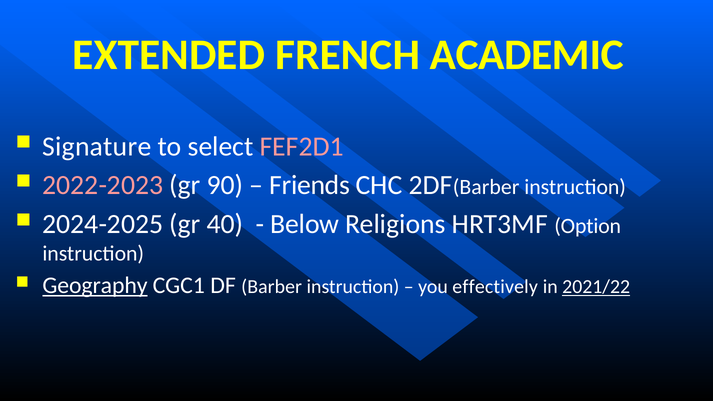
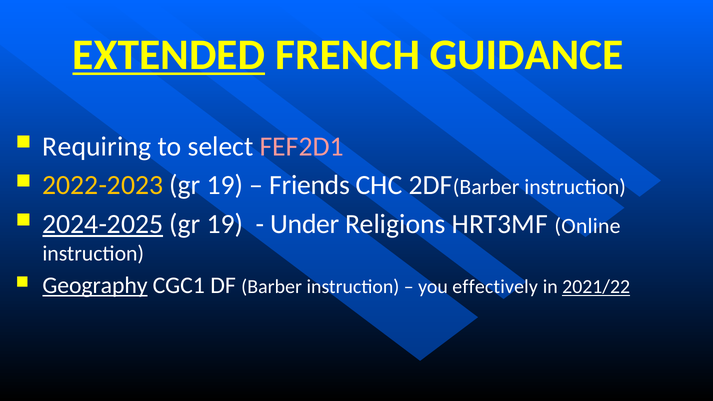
EXTENDED underline: none -> present (169, 55)
ACADEMIC: ACADEMIC -> GUIDANCE (527, 55)
Signature: Signature -> Requiring (97, 146)
2022-2023 colour: pink -> yellow (103, 185)
90: 90 -> 19 (225, 185)
2024-2025 underline: none -> present (103, 224)
40: 40 -> 19 (225, 224)
Below: Below -> Under (305, 224)
Option: Option -> Online (587, 226)
